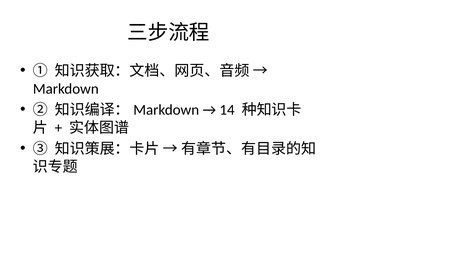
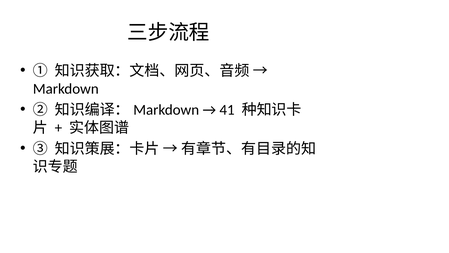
14: 14 -> 41 (227, 110)
